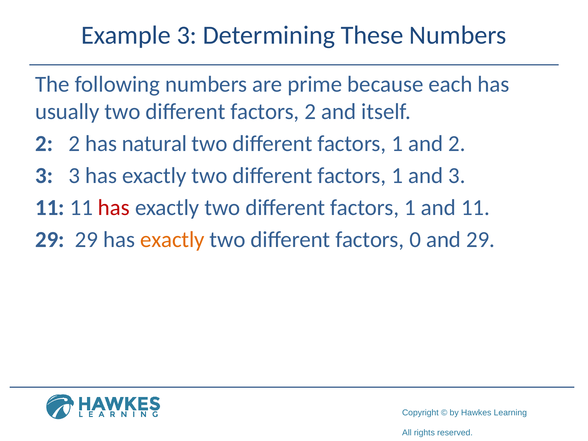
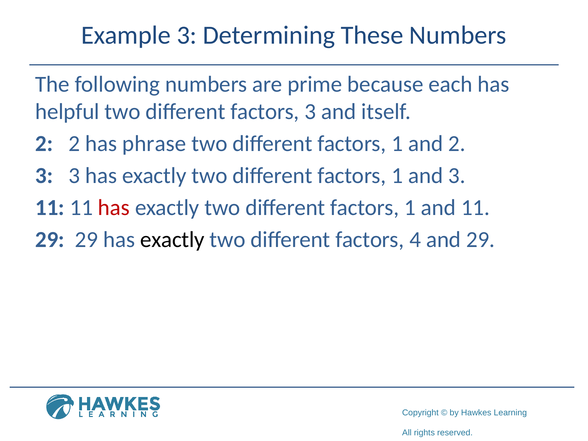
usually: usually -> helpful (67, 112)
factors 2: 2 -> 3 (310, 112)
natural: natural -> phrase (154, 144)
exactly colour: orange -> black (172, 240)
0: 0 -> 4 (415, 240)
